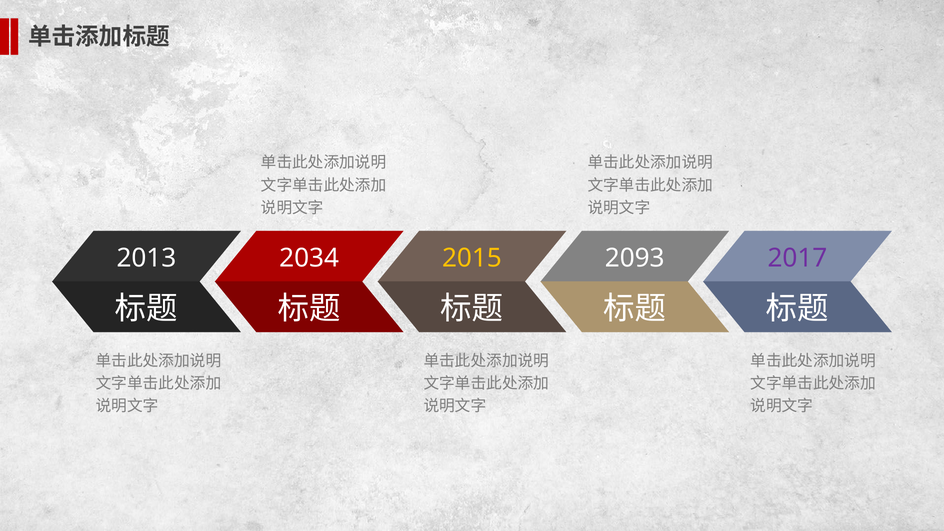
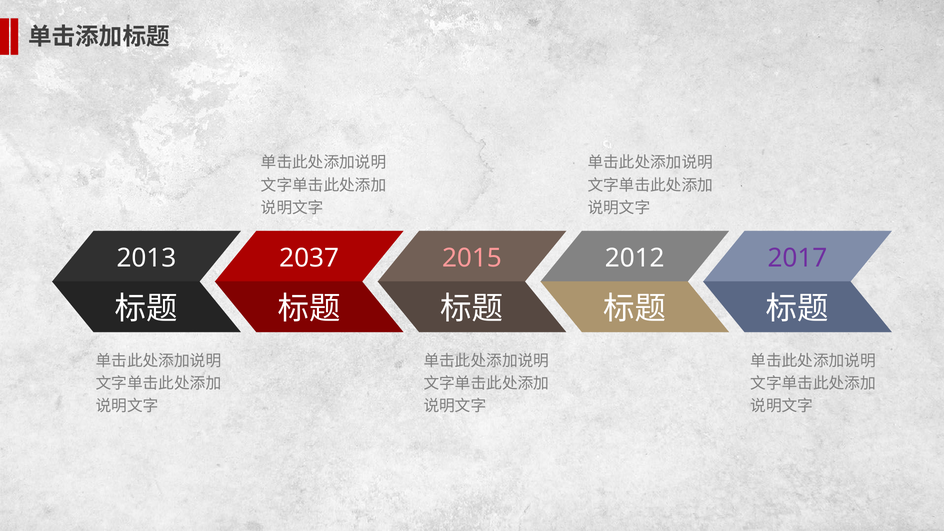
2034: 2034 -> 2037 (309, 258)
2015 colour: yellow -> pink (472, 258)
2093: 2093 -> 2012 (635, 258)
